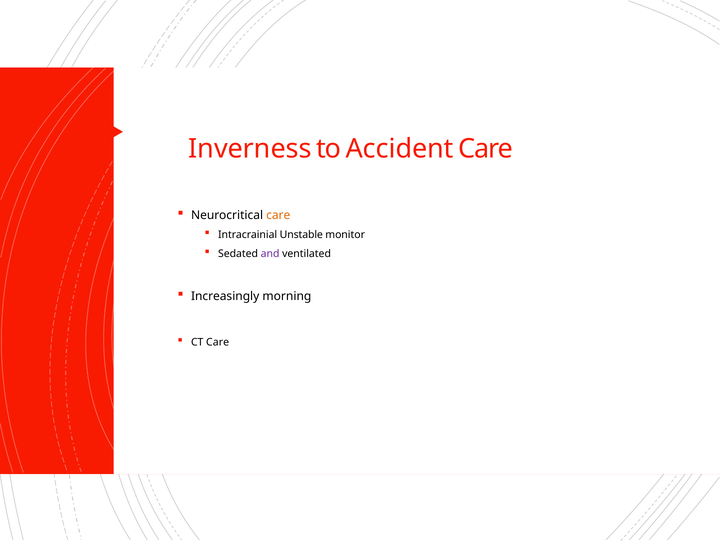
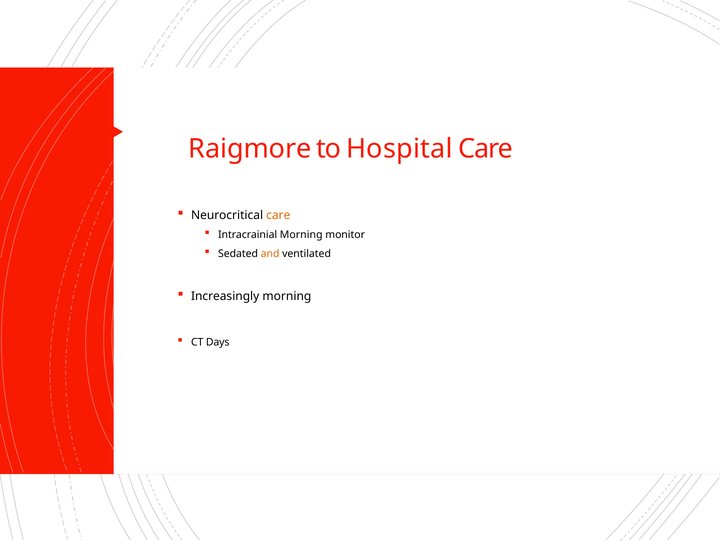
Inverness: Inverness -> Raigmore (250, 149)
Accident: Accident -> Hospital (399, 149)
Intracrainial Unstable: Unstable -> Morning (301, 235)
and colour: purple -> orange (270, 254)
CT Care: Care -> Days (218, 342)
